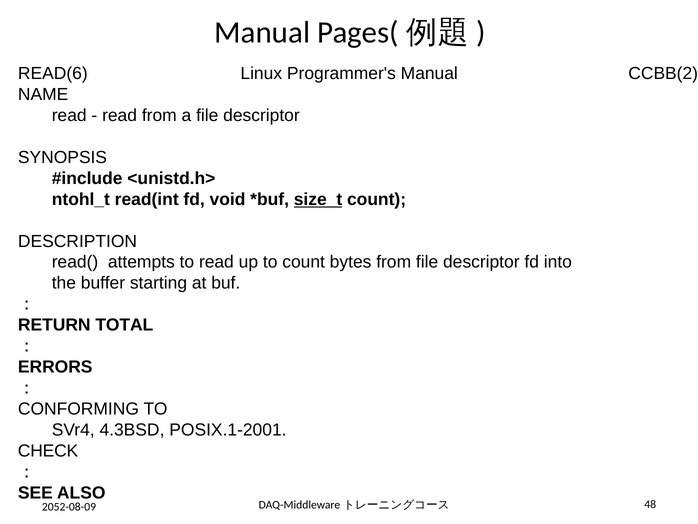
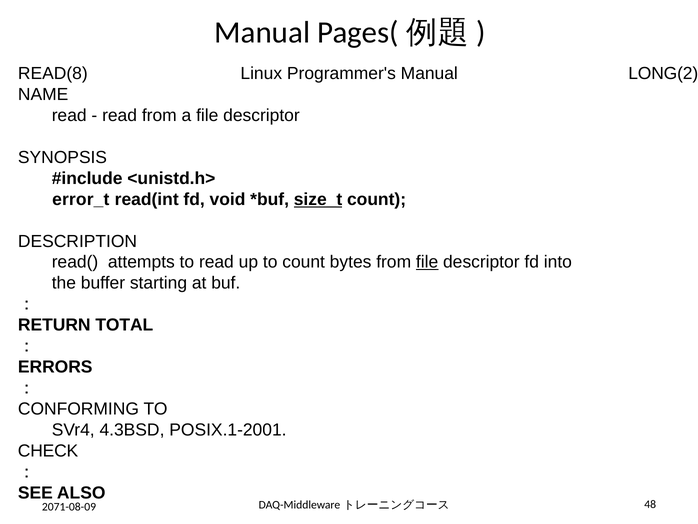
READ(6: READ(6 -> READ(8 (53, 73)
CCBB(2: CCBB(2 -> LONG(2 (663, 73)
ntohl_t: ntohl_t -> error_t (81, 199)
file underline: none -> present (427, 262)
2052-08-09: 2052-08-09 -> 2071-08-09 (69, 507)
